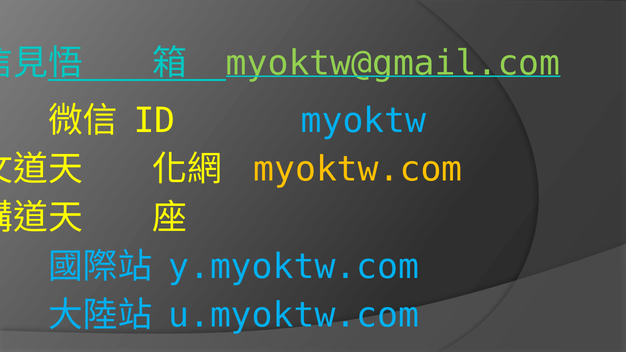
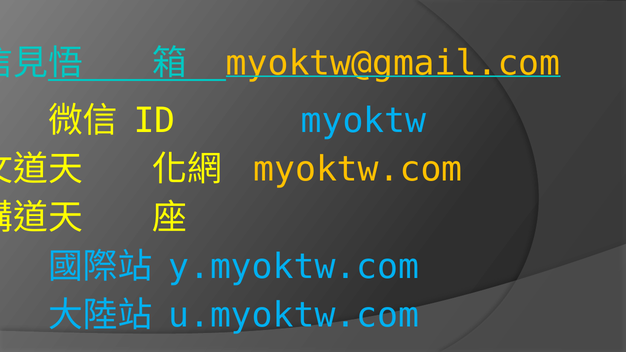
myoktw@gmail.com colour: light green -> yellow (393, 63)
